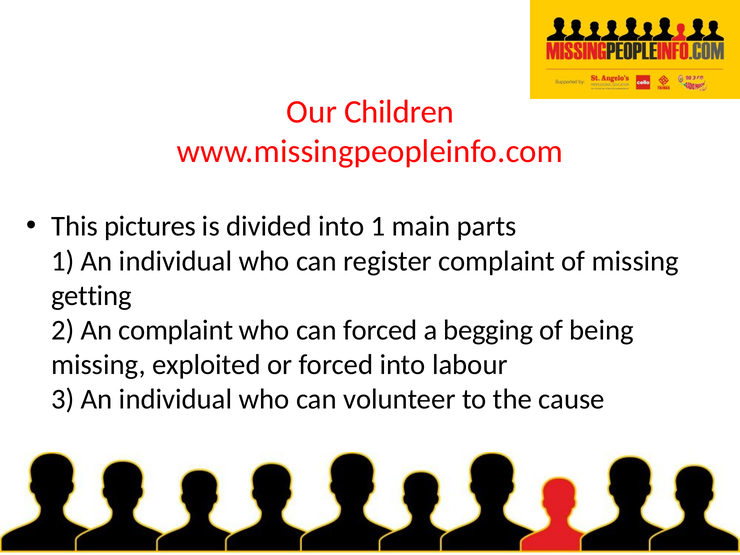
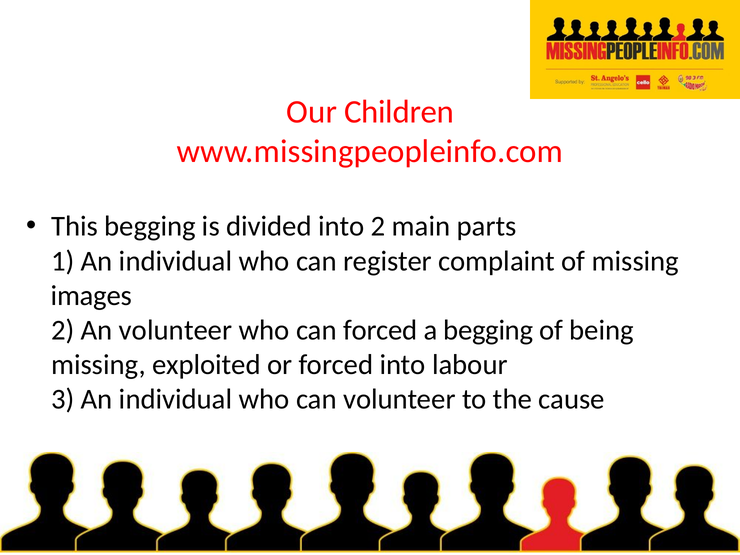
This pictures: pictures -> begging (150, 226)
into 1: 1 -> 2 (378, 226)
getting: getting -> images (91, 296)
An complaint: complaint -> volunteer (176, 330)
